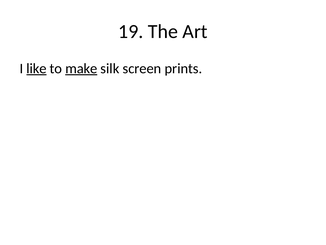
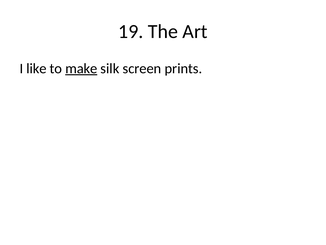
like underline: present -> none (36, 68)
